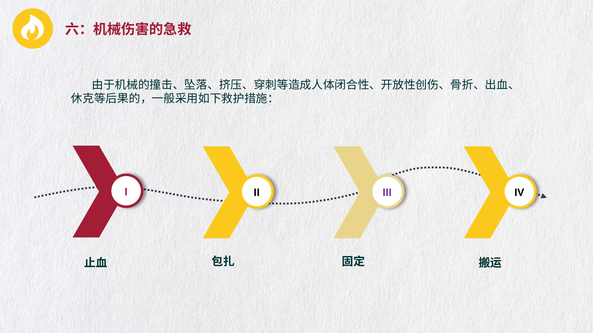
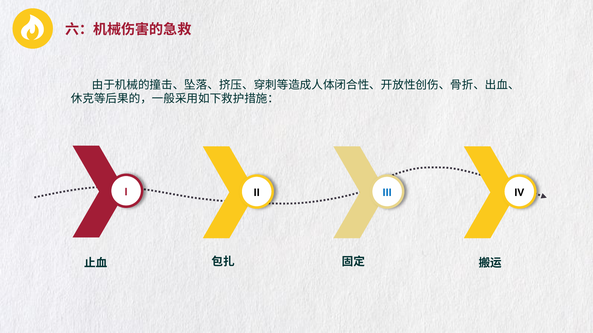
III colour: purple -> blue (387, 193)
